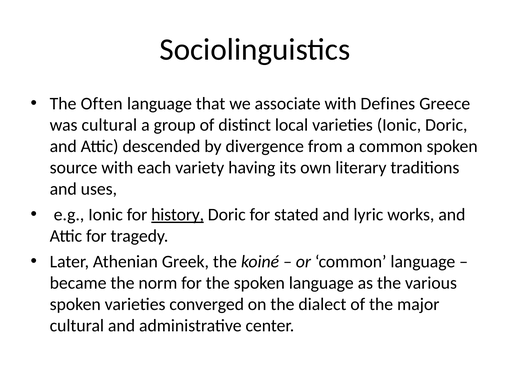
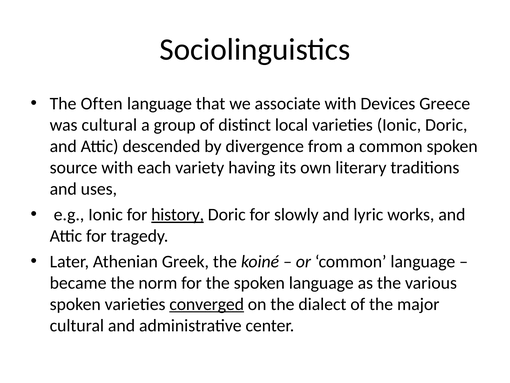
Defines: Defines -> Devices (388, 104)
stated: stated -> slowly (296, 214)
converged underline: none -> present (207, 304)
